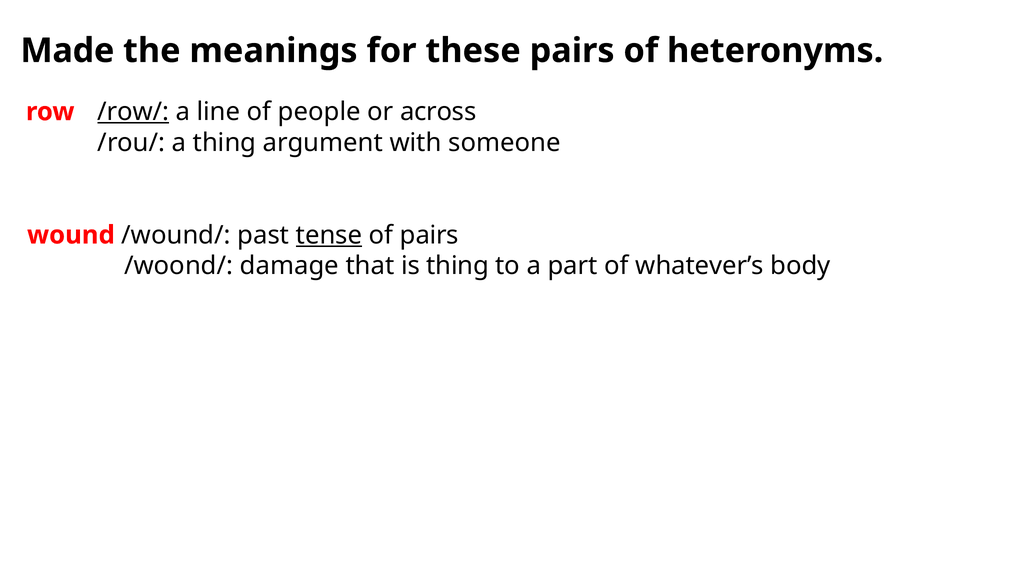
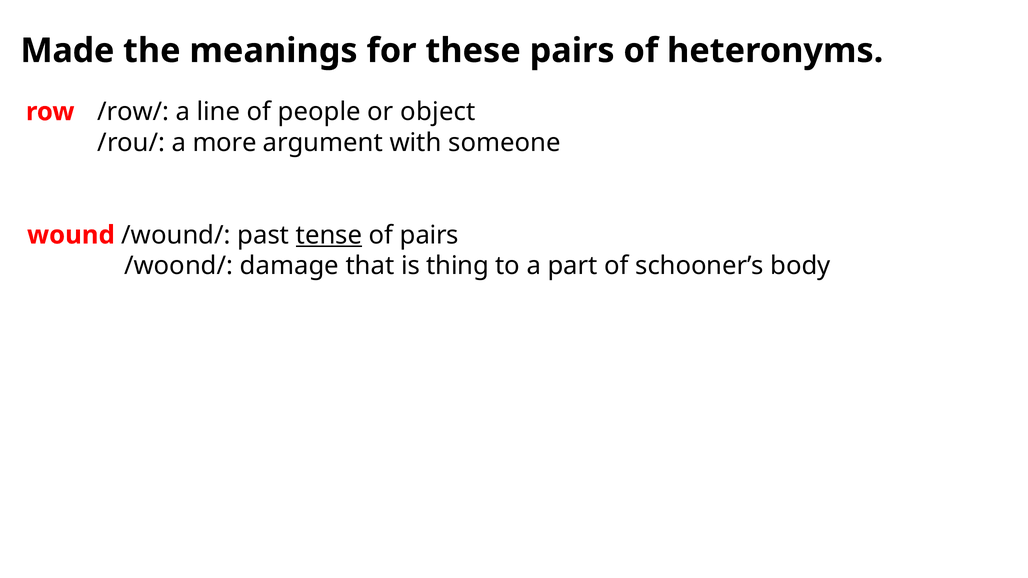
/row/ underline: present -> none (133, 112)
across: across -> object (438, 112)
a thing: thing -> more (225, 143)
whatever’s: whatever’s -> schooner’s (700, 266)
